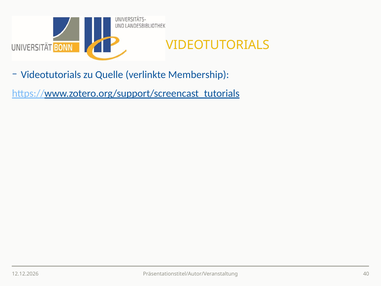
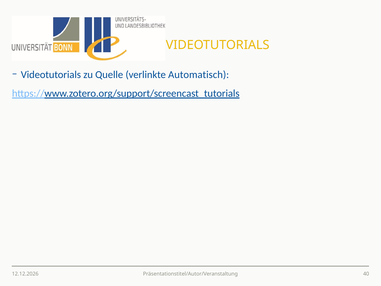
Membership: Membership -> Automatisch (199, 75)
